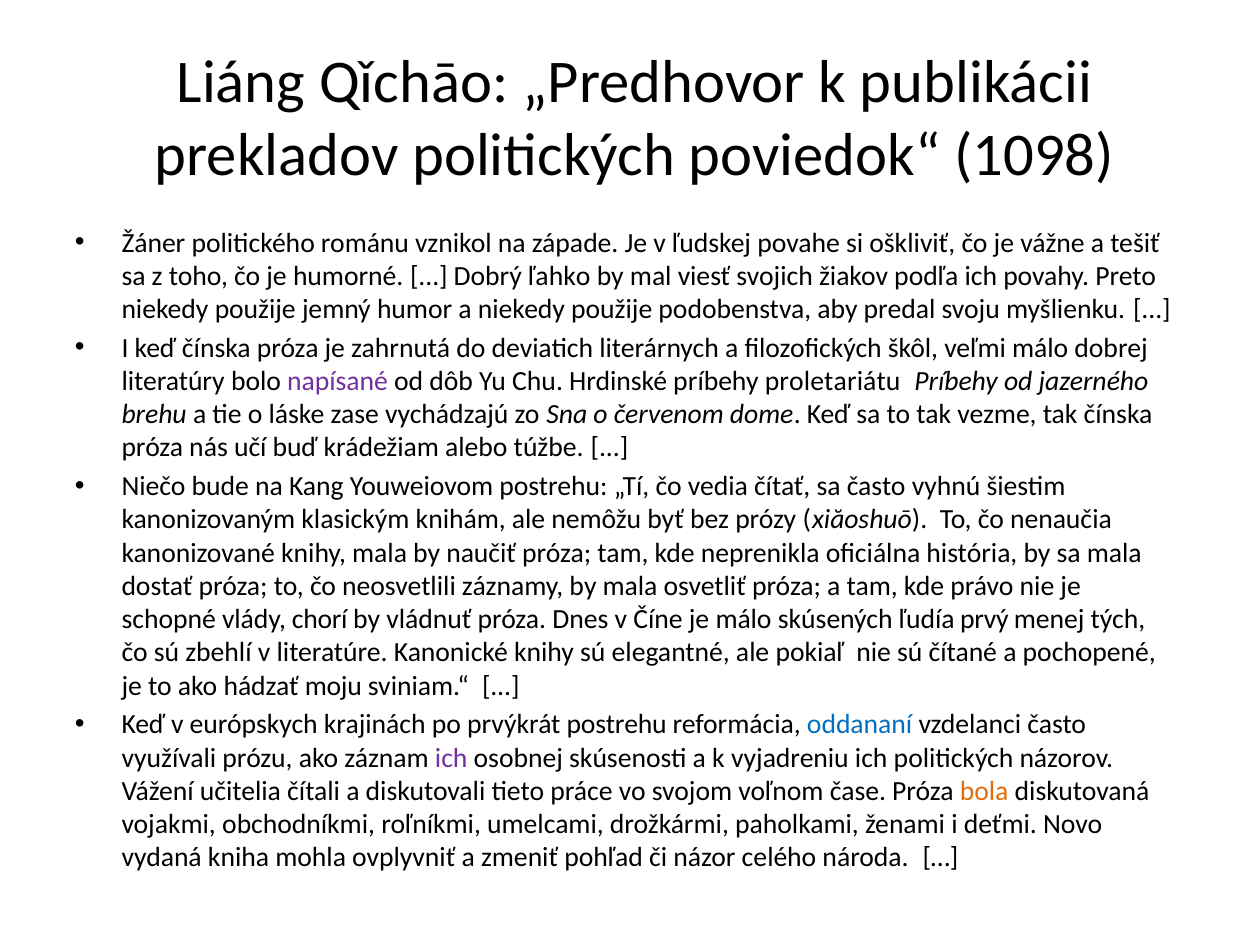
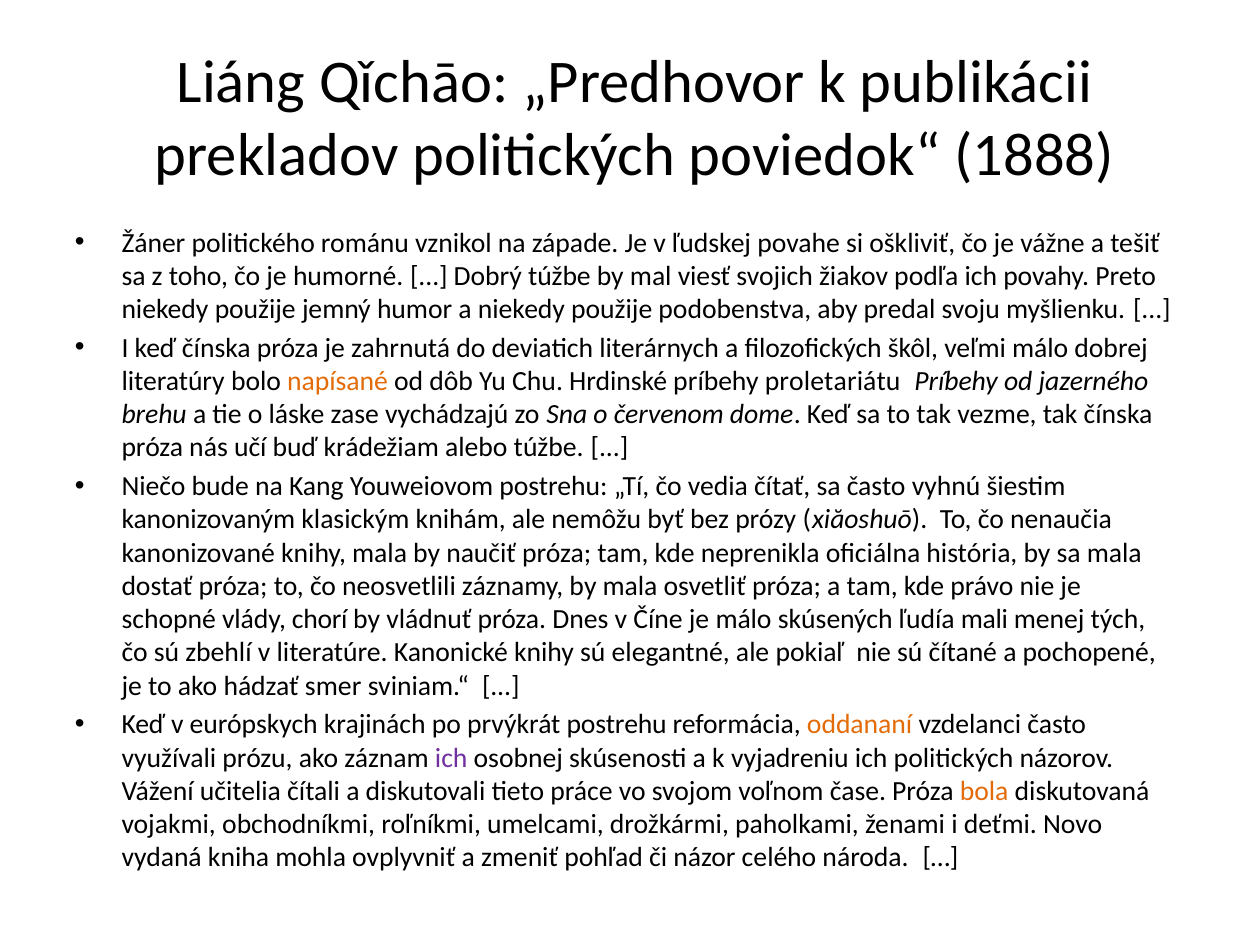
1098: 1098 -> 1888 (1034, 155)
Dobrý ľahko: ľahko -> túžbe (559, 276)
napísané colour: purple -> orange (338, 382)
prvý: prvý -> mali (984, 620)
moju: moju -> smer (333, 686)
oddananí colour: blue -> orange (860, 725)
